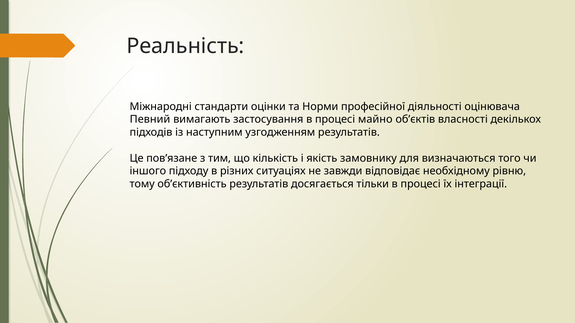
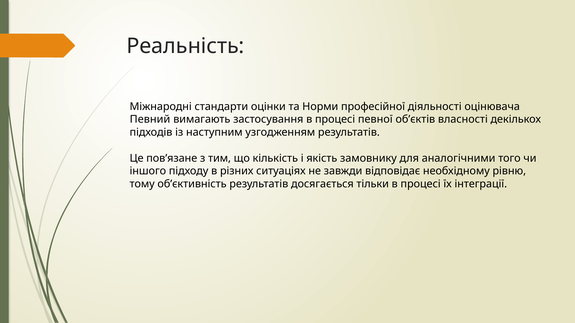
майно: майно -> певної (375, 120)
визначаються: визначаються -> аналогічними (459, 158)
